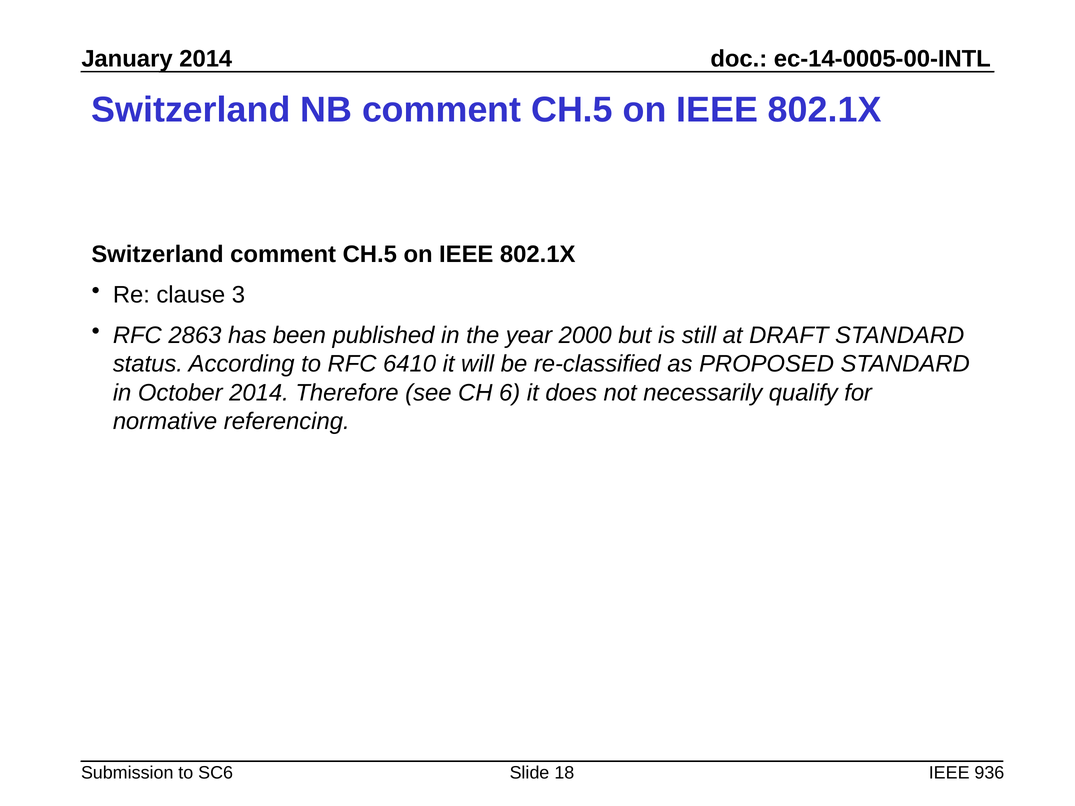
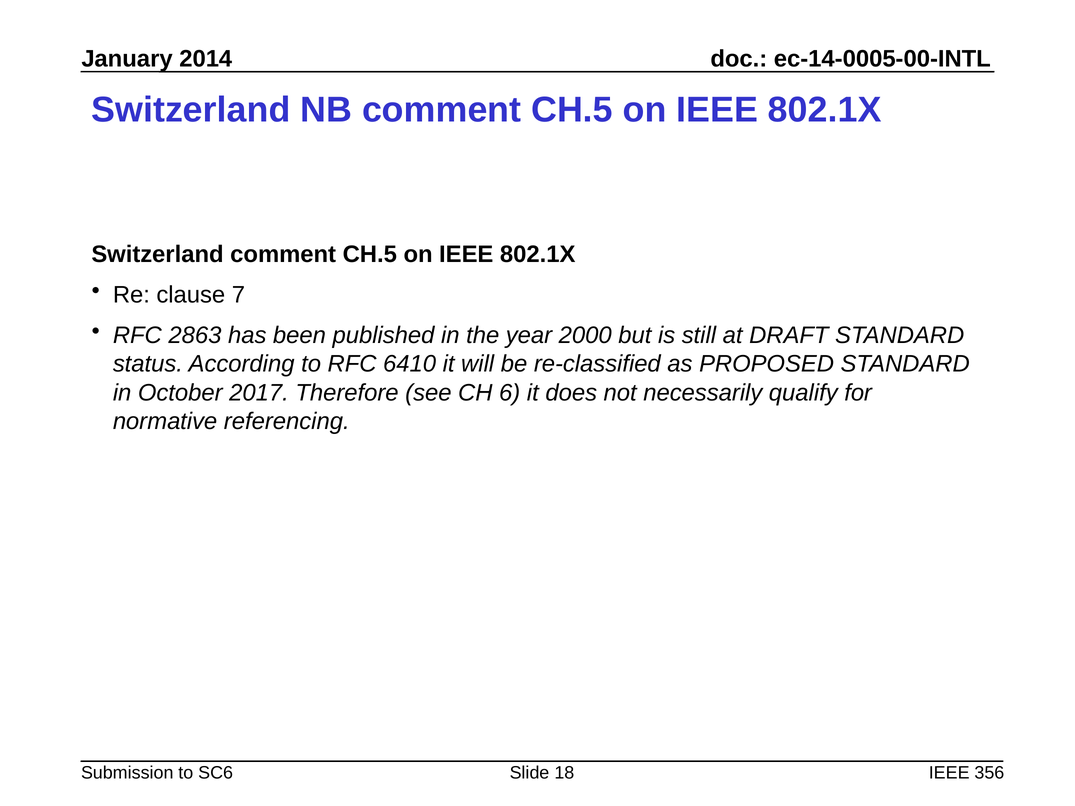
3: 3 -> 7 (238, 295)
October 2014: 2014 -> 2017 (259, 393)
936: 936 -> 356 (989, 773)
